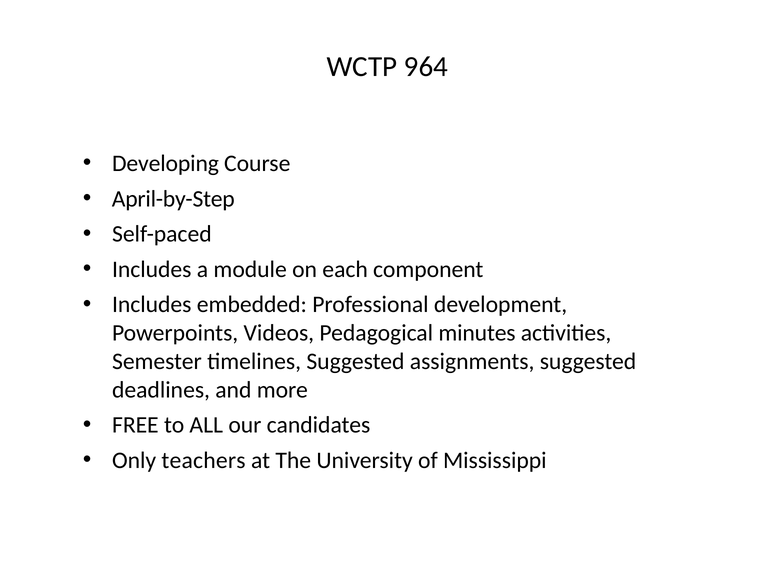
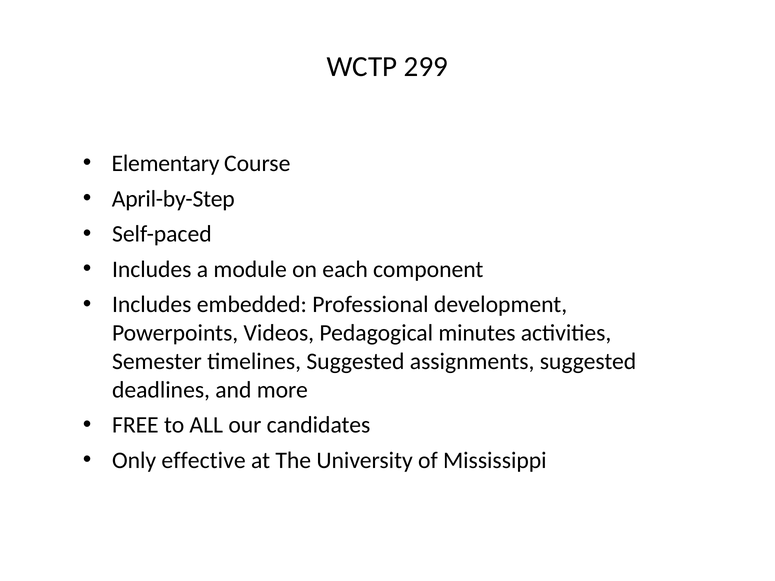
964: 964 -> 299 (426, 66)
Developing: Developing -> Elementary (166, 164)
teachers: teachers -> effective (204, 461)
